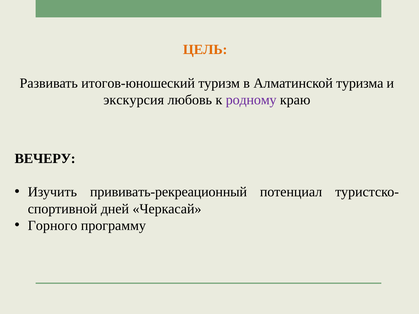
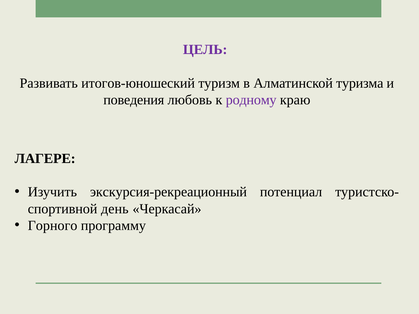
ЦЕЛЬ colour: orange -> purple (205, 50)
экскурсия: экскурсия -> поведения (134, 100)
ВЕЧЕРУ: ВЕЧЕРУ -> ЛАГЕРЕ (45, 159)
прививать-рекреационный: прививать-рекреационный -> экскурсия-рекреационный (168, 192)
дней: дней -> день (115, 209)
